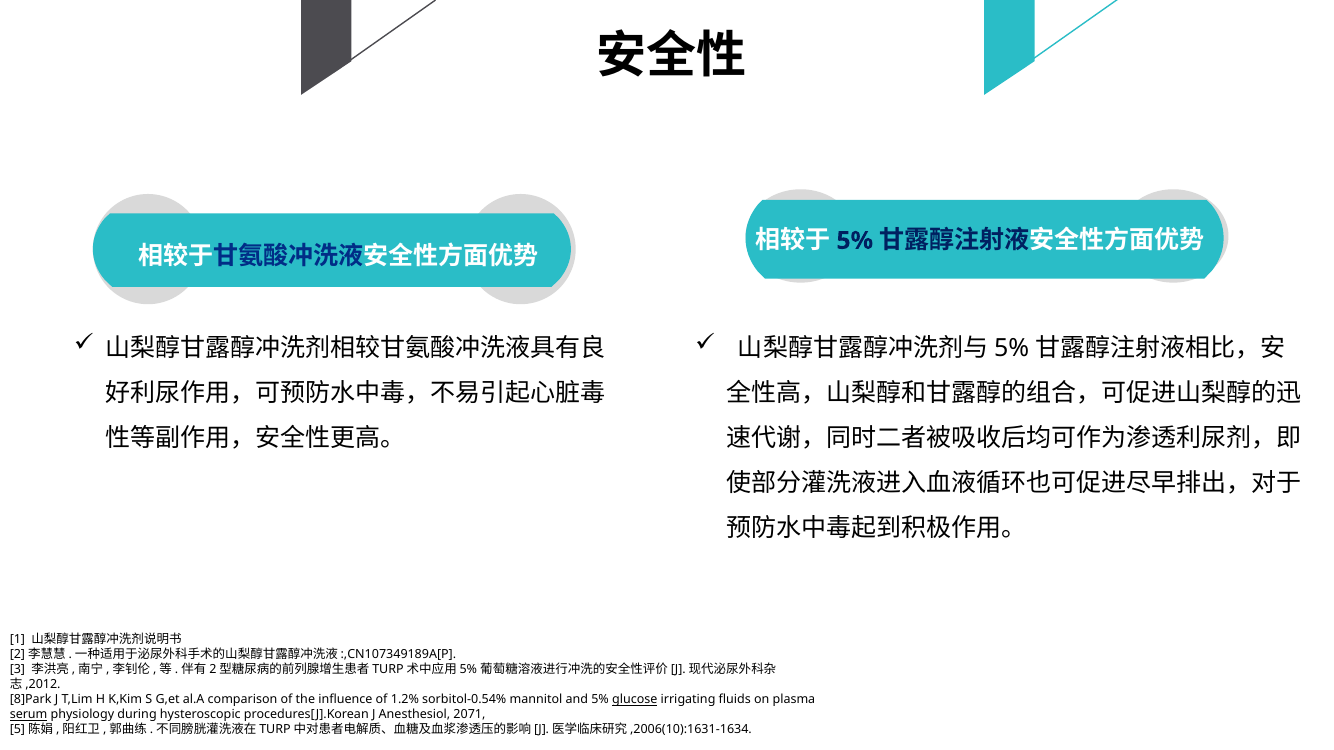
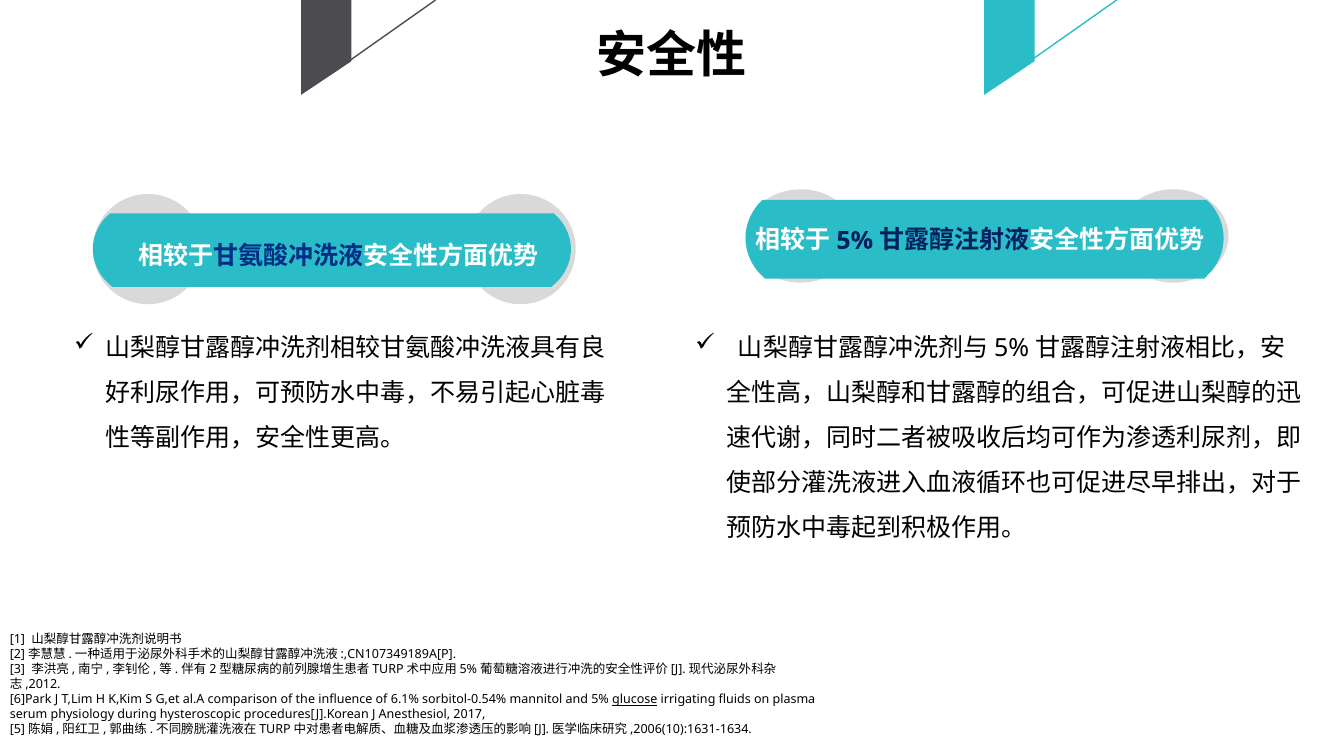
8]Park: 8]Park -> 6]Park (31, 700)
1.2%: 1.2% -> 6.1% (405, 700)
serum underline: present -> none (29, 715)
2071: 2071 -> 2017 (469, 715)
